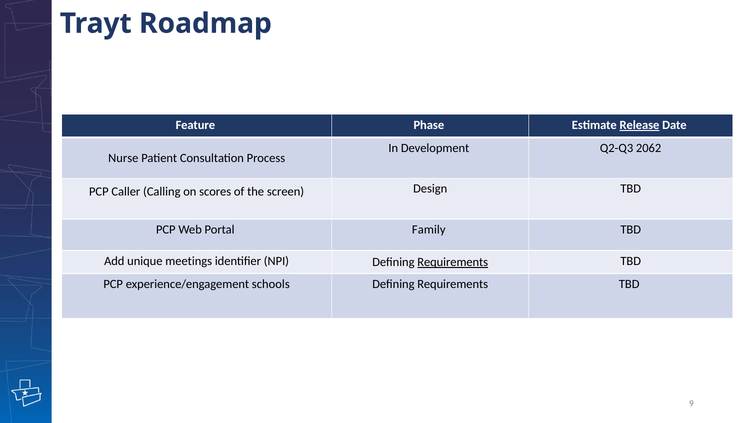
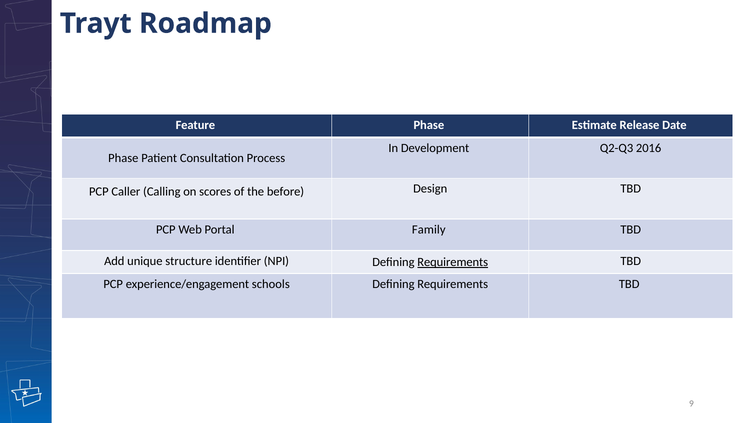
Release underline: present -> none (639, 125)
2062: 2062 -> 2016 (649, 148)
Nurse: Nurse -> Phase (123, 158)
screen: screen -> before (286, 191)
meetings: meetings -> structure (189, 261)
